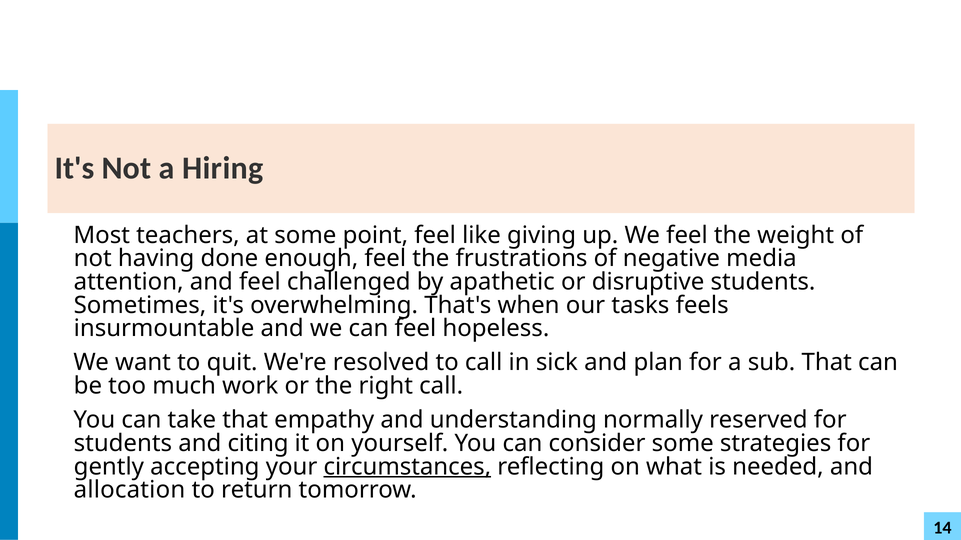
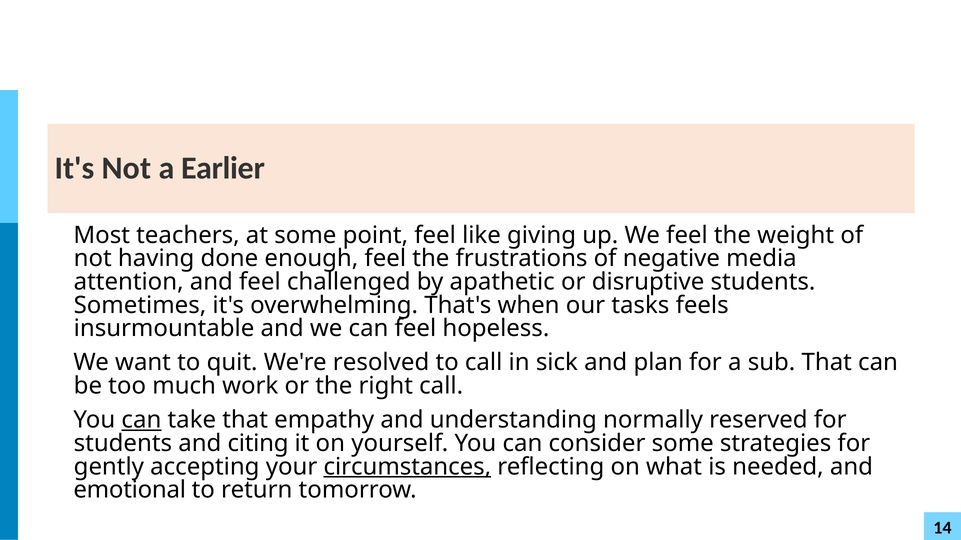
Hiring: Hiring -> Earlier (223, 168)
can underline: none -> present (141, 420)
allocation: allocation -> emotional (130, 490)
